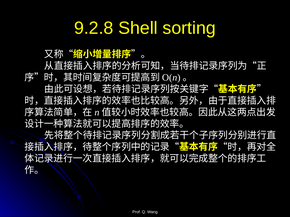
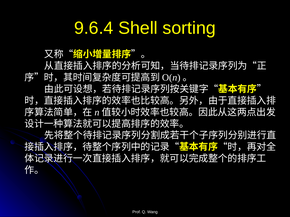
9.2.8: 9.2.8 -> 9.6.4 (94, 28)
